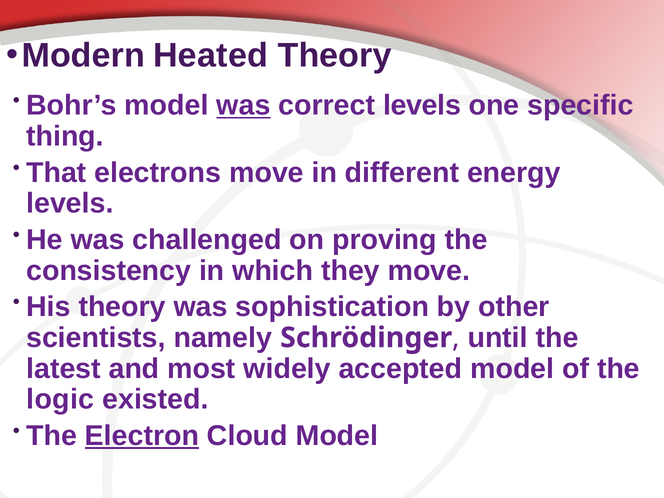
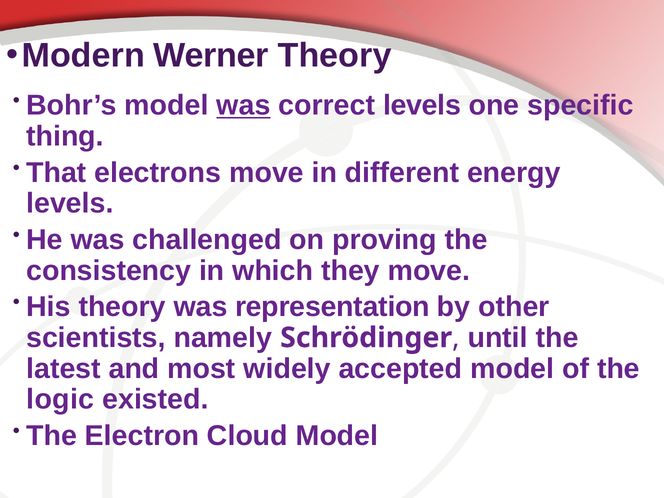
Heated: Heated -> Werner (211, 56)
sophistication: sophistication -> representation (332, 307)
Electron underline: present -> none (142, 436)
